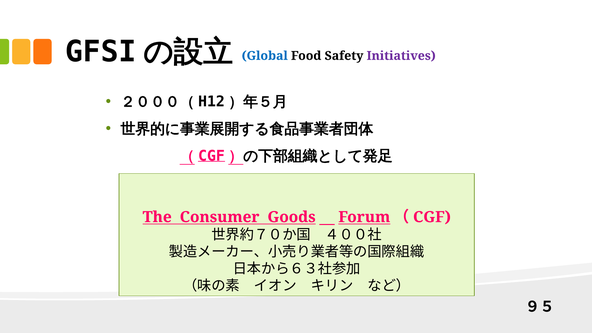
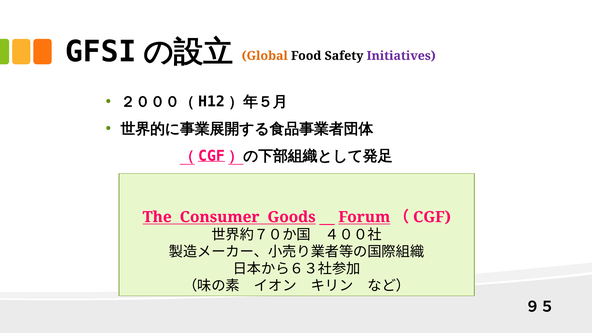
Global colour: blue -> orange (265, 56)
